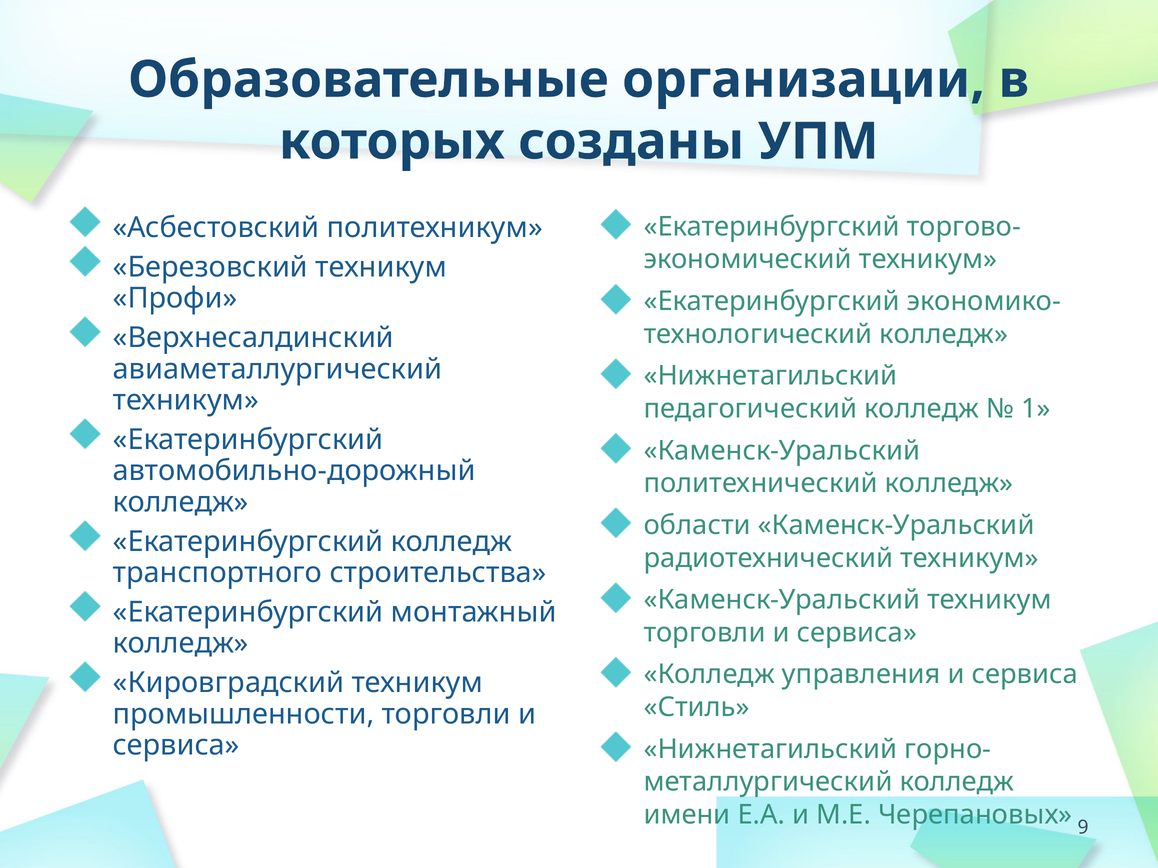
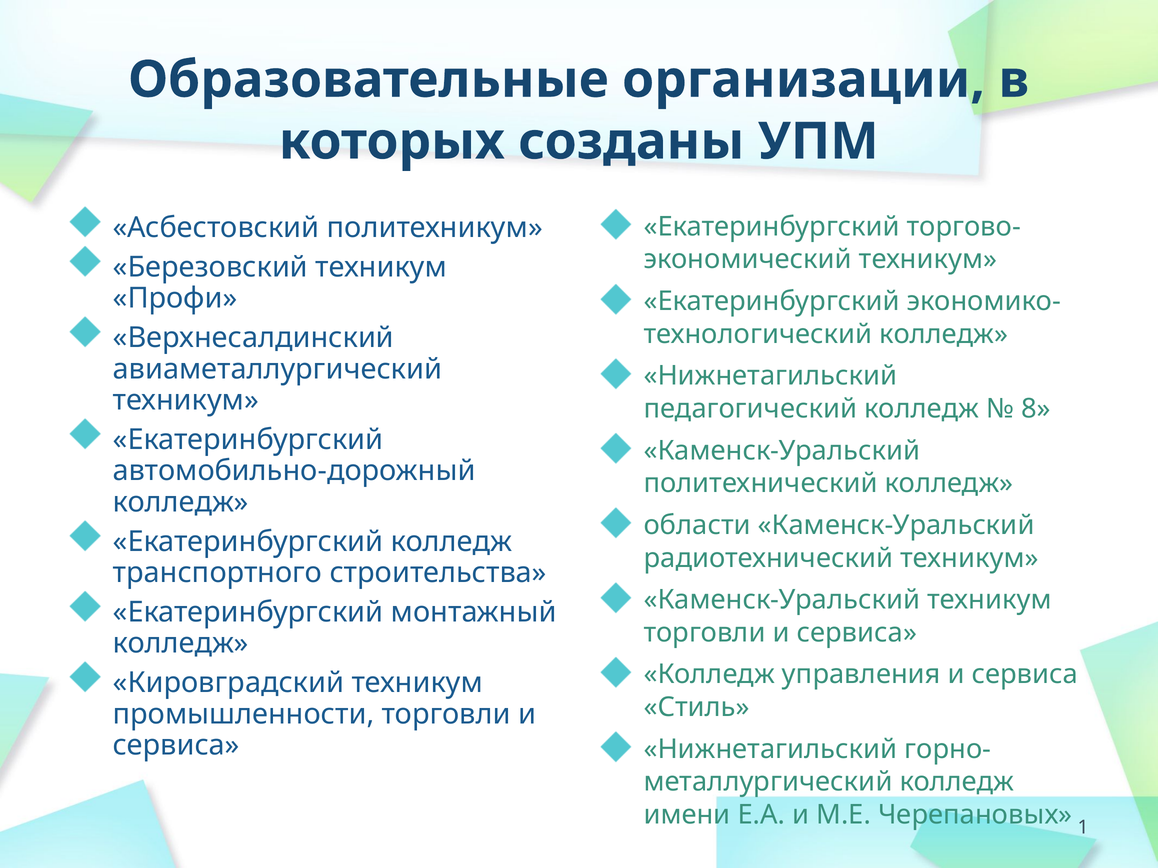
1: 1 -> 8 (1036, 409)
9: 9 -> 1 (1083, 828)
